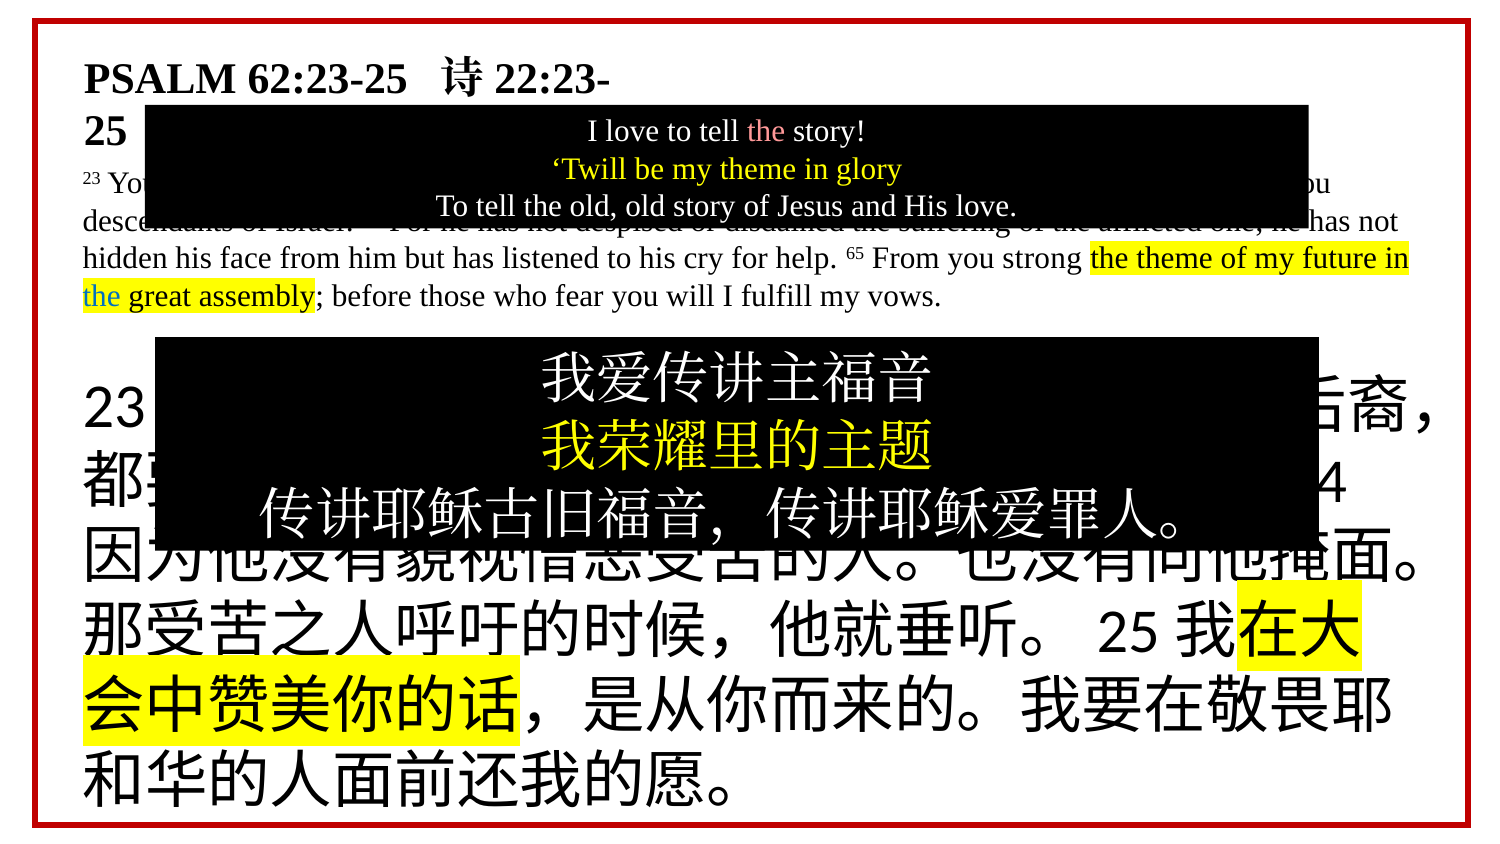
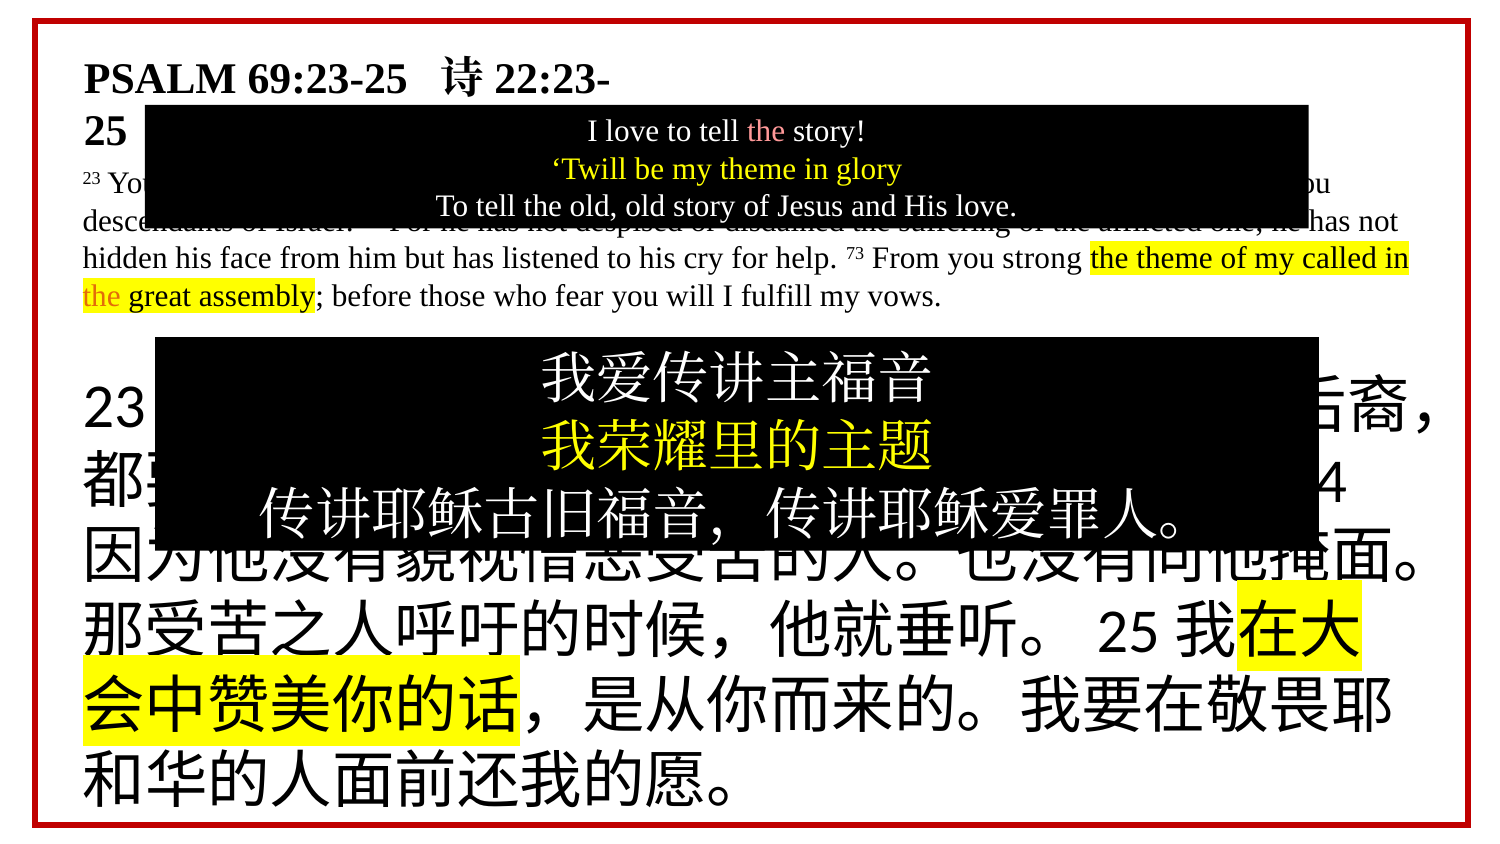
62:23-25: 62:23-25 -> 69:23-25 (328, 79)
65: 65 -> 73 (855, 253)
future: future -> called (1340, 258)
the colour: blue -> orange (102, 296)
